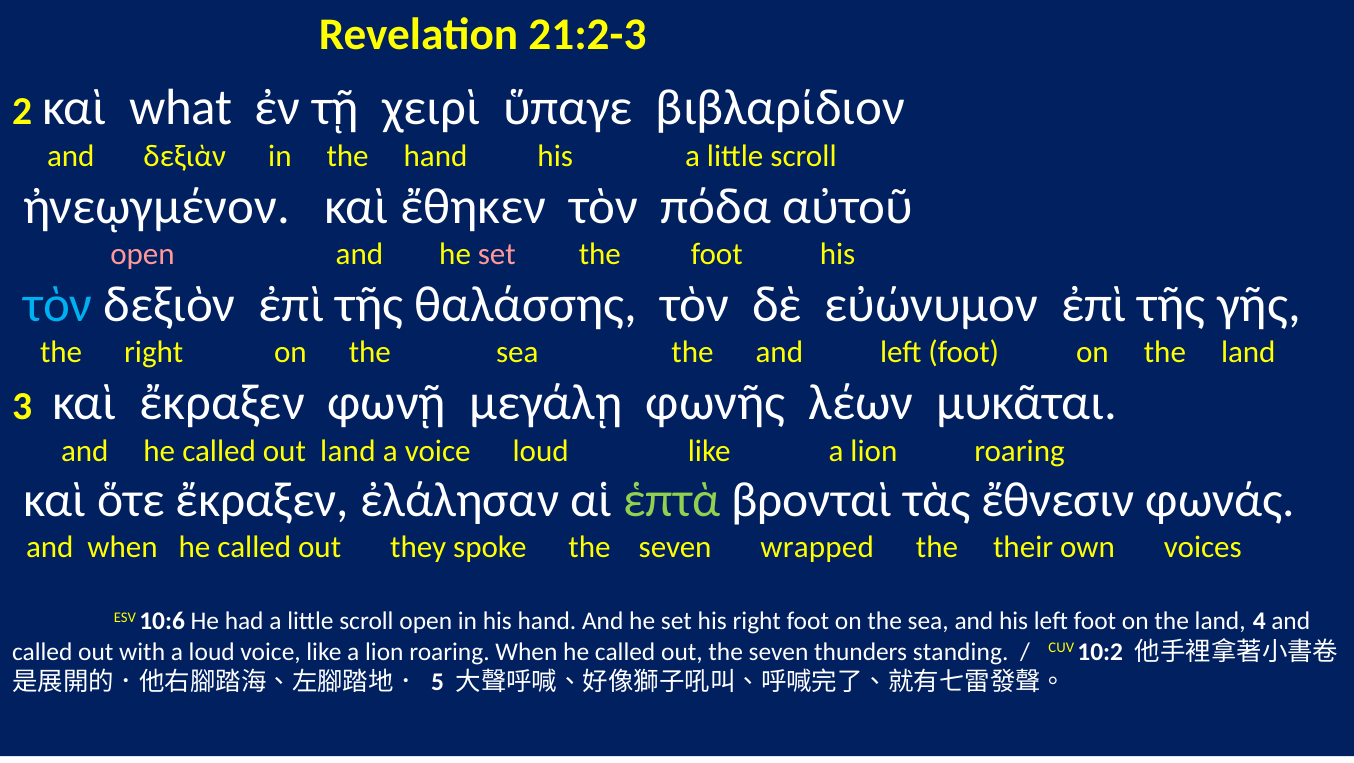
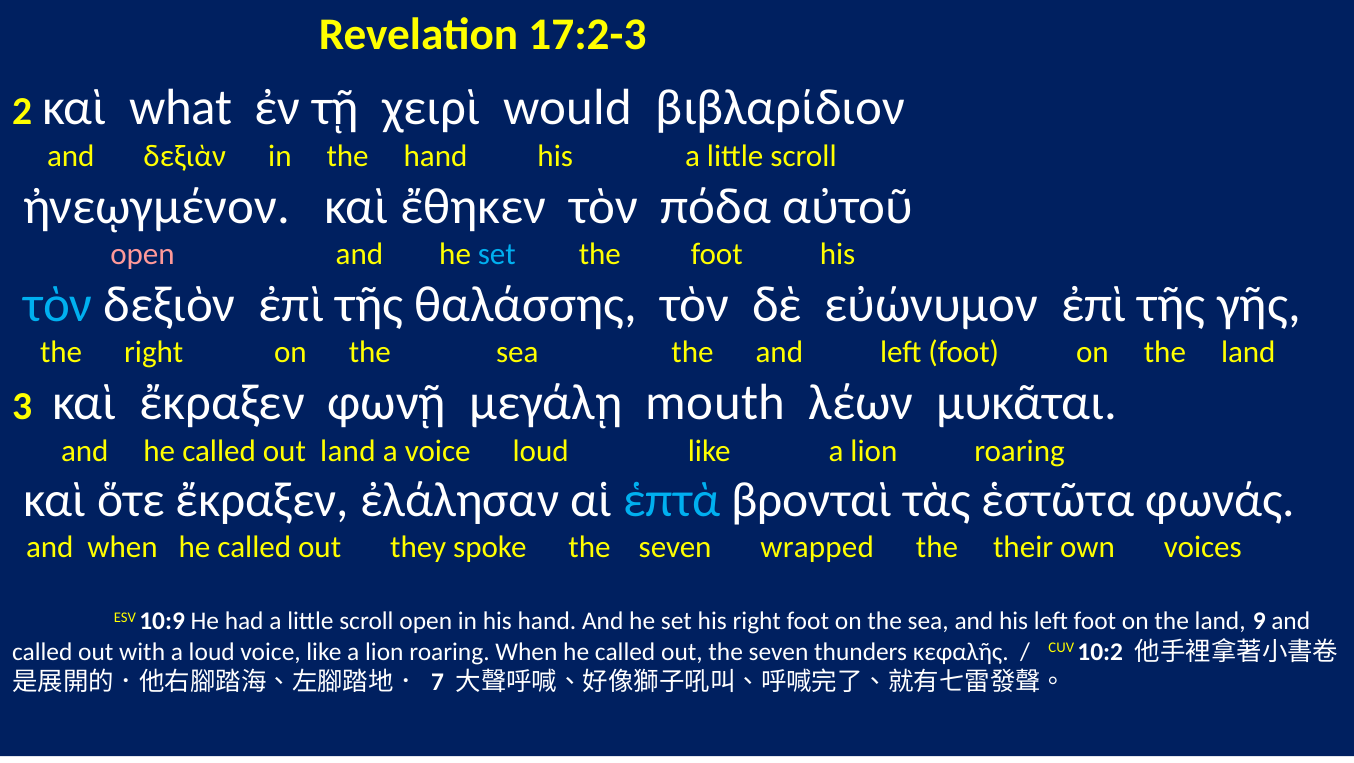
21:2-3: 21:2-3 -> 17:2-3 (587, 35)
ὕπαγε: ὕπαγε -> would (568, 108)
set colour: pink -> light blue (497, 254)
φωνῆς: φωνῆς -> mouth (716, 403)
ἑπτὰ colour: light green -> light blue (672, 501)
ἔθνεσιν: ἔθνεσιν -> ἑστῶτα (1058, 501)
10:6: 10:6 -> 10:9 (162, 622)
4: 4 -> 9 (1259, 622)
standing: standing -> κεφαλῆς (961, 653)
5: 5 -> 7 (437, 683)
